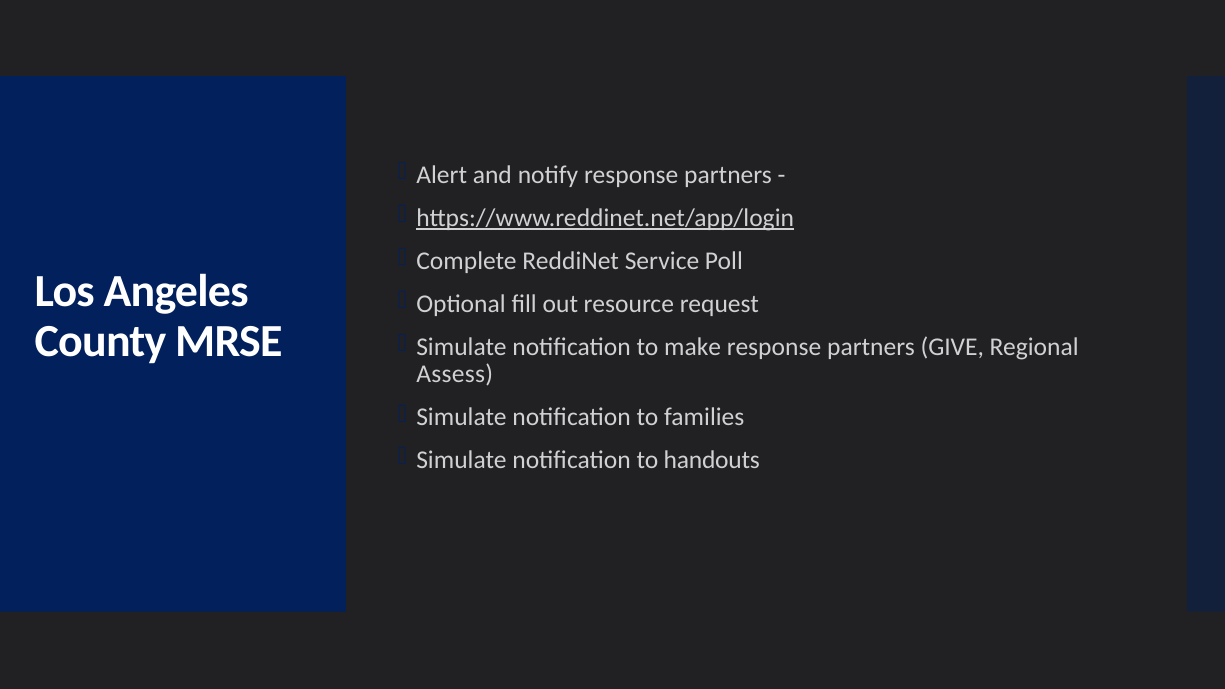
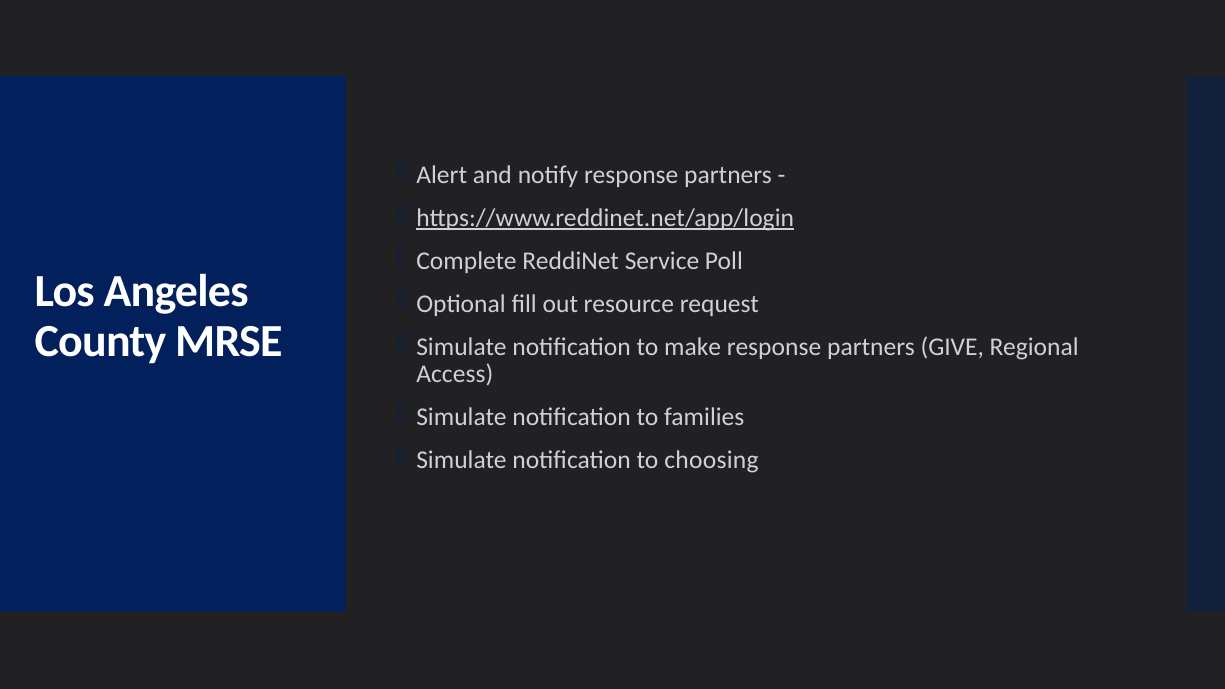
Assess: Assess -> Access (455, 375)
handouts: handouts -> choosing (712, 460)
